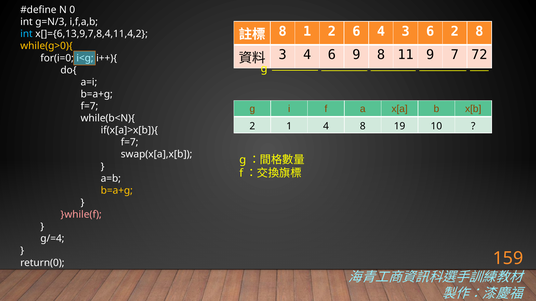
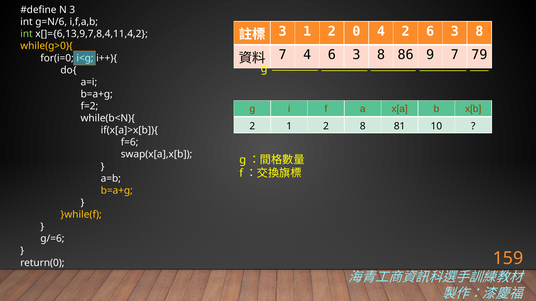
N 0: 0 -> 3 (72, 10)
g=N/3: g=N/3 -> g=N/6 (51, 22)
8: 8 -> 3 (283, 31)
2 6: 6 -> 0 (356, 31)
4 3: 3 -> 2 (406, 31)
2: 2 -> 3 (455, 31)
int colour: light blue -> light green (26, 34)
3: 3 -> 7 (283, 55)
4 6 9: 9 -> 3 (356, 55)
11: 11 -> 86 (406, 55)
72: 72 -> 79 (479, 55)
f=7: f=7 -> f=2 (89, 106)
2 1 4: 4 -> 2 (326, 126)
19: 19 -> 81 (400, 126)
f=7: f=7 -> f=6 (130, 143)
}while(f colour: pink -> yellow (81, 215)
g/=4: g/=4 -> g/=6 (52, 239)
